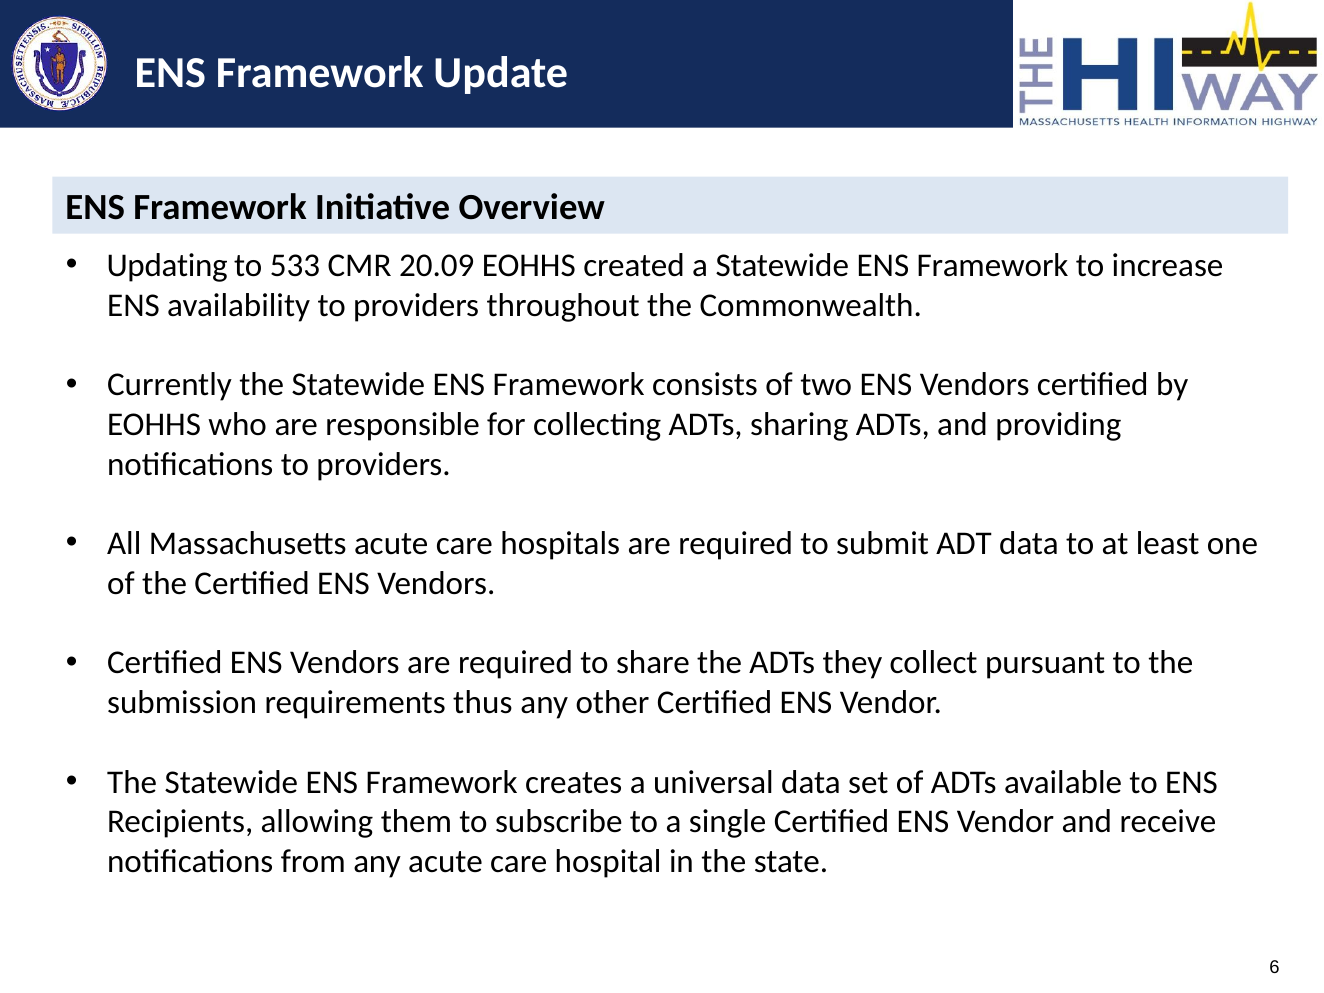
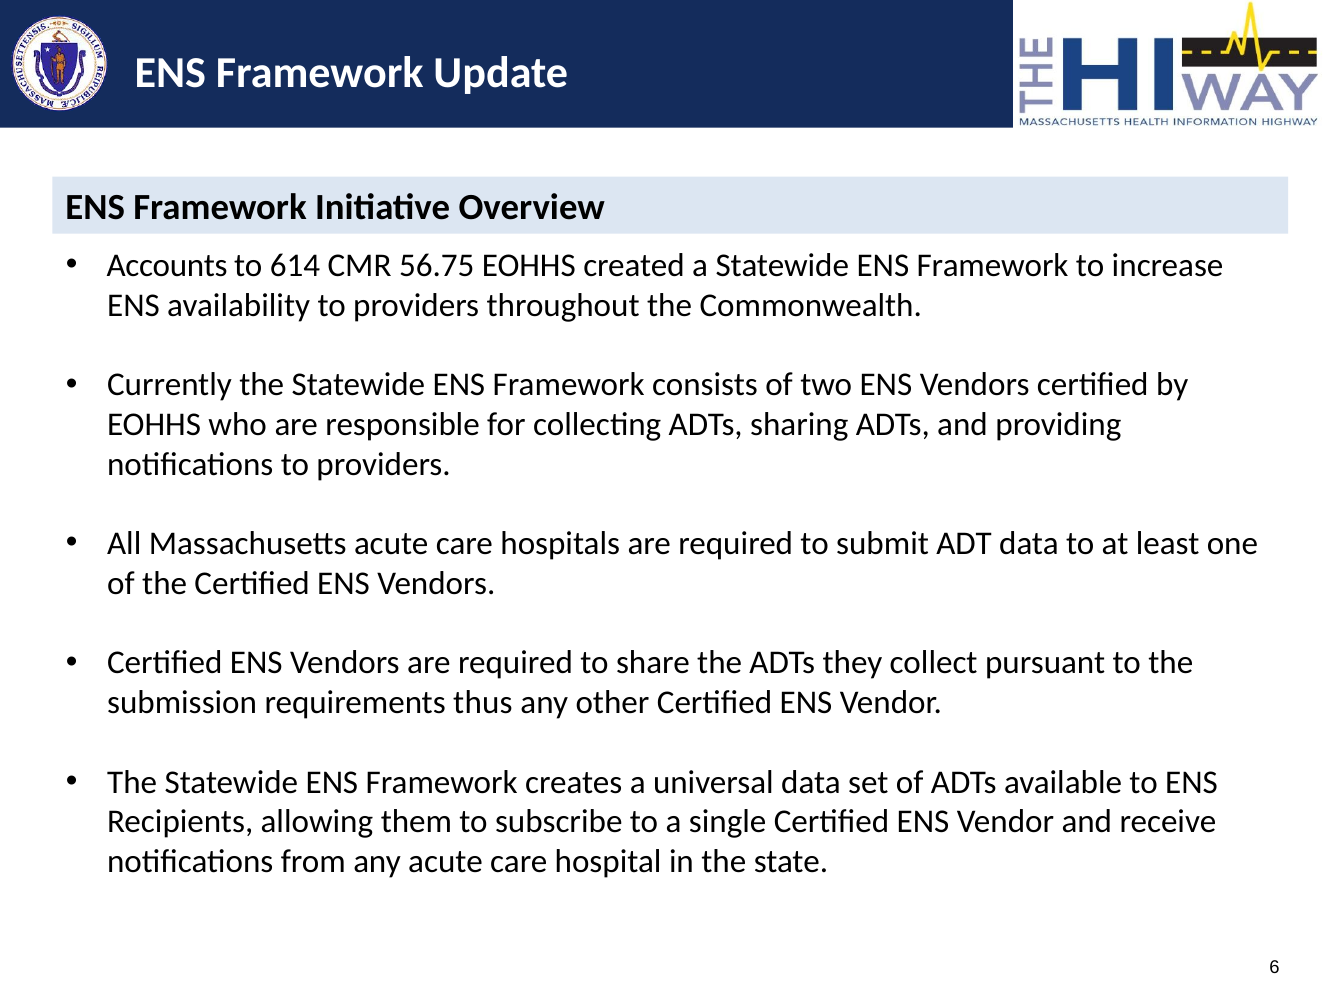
Updating: Updating -> Accounts (167, 266)
533: 533 -> 614 (295, 266)
20.09: 20.09 -> 56.75 (437, 266)
